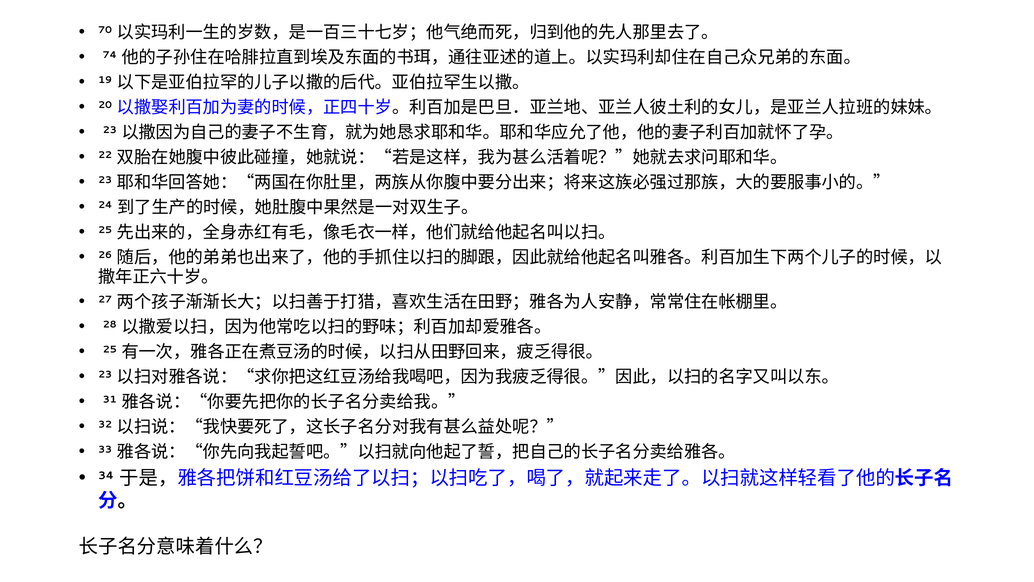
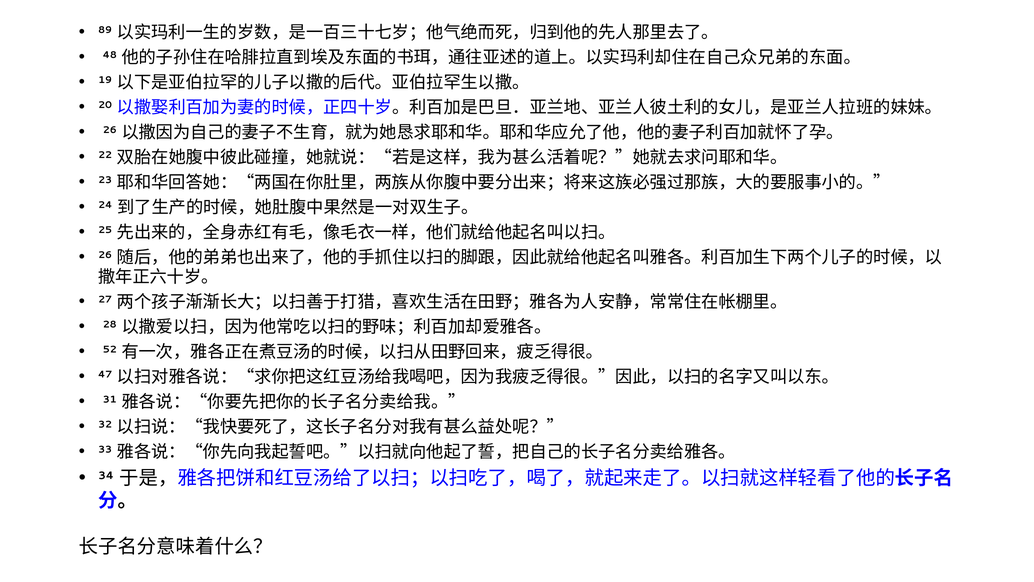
70: 70 -> 89 (105, 30)
74: 74 -> 48 (110, 55)
23: 23 -> 26 (110, 130)
25: 25 -> 52 (110, 349)
23: 23 -> 47 (105, 374)
